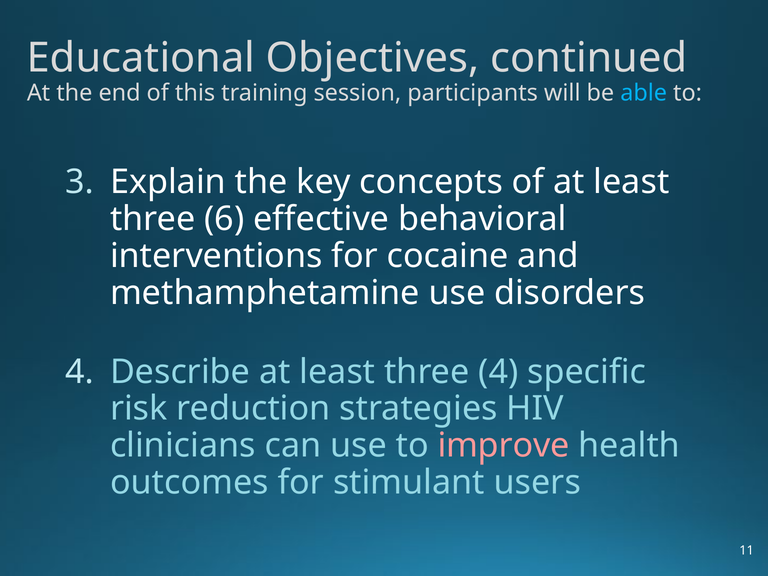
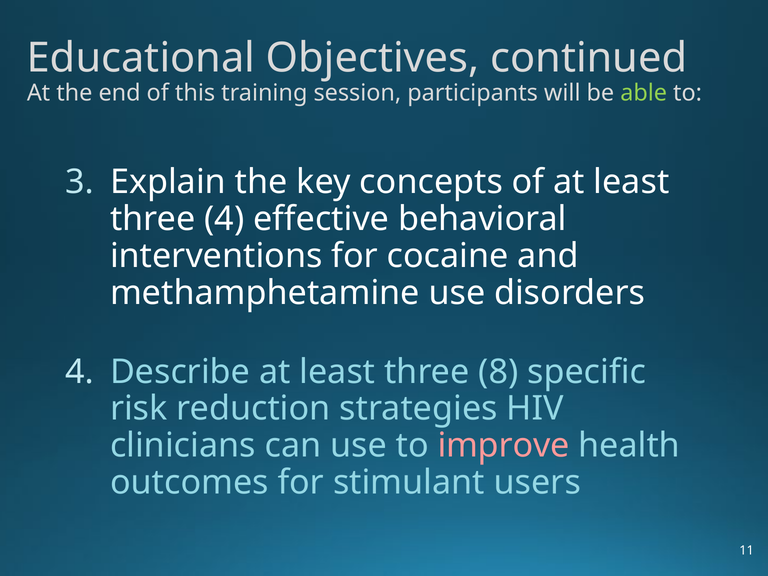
able colour: light blue -> light green (644, 93)
three 6: 6 -> 4 (224, 219)
three 4: 4 -> 8 (498, 372)
